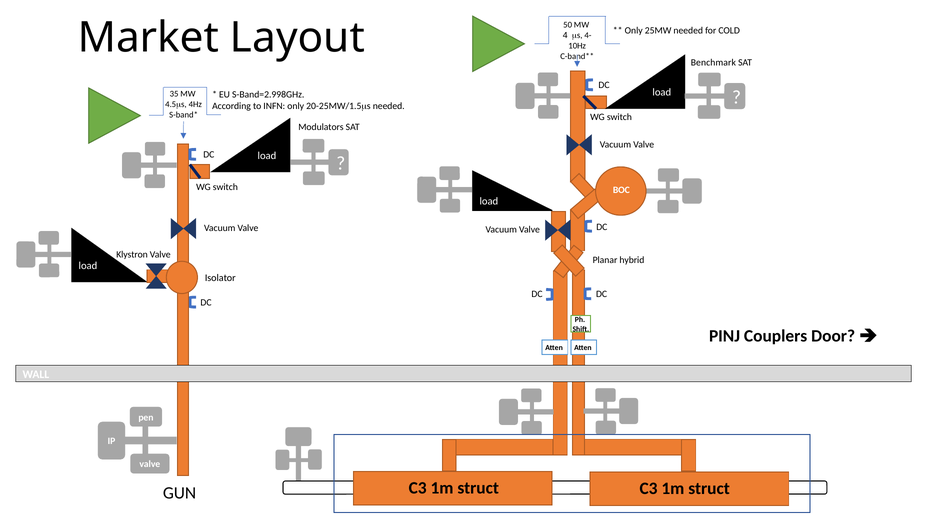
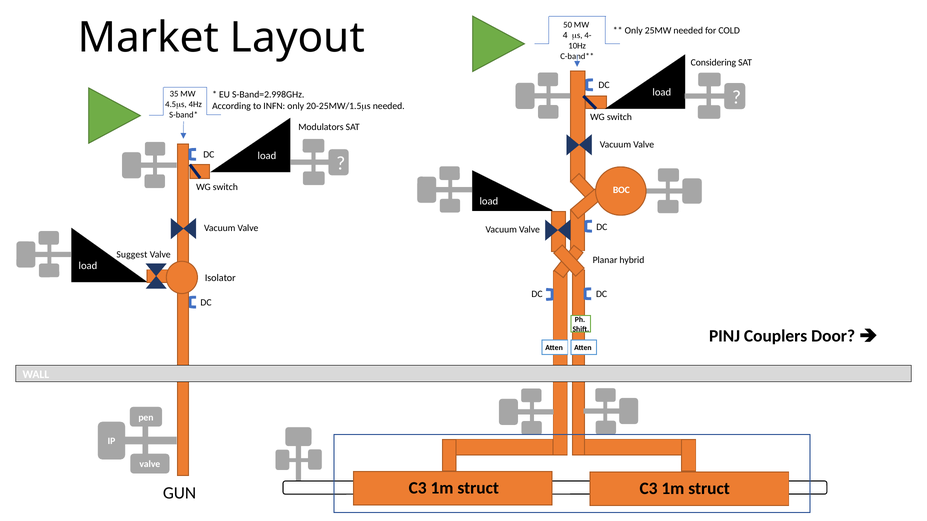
Benchmark: Benchmark -> Considering (713, 63)
Klystron: Klystron -> Suggest (132, 255)
